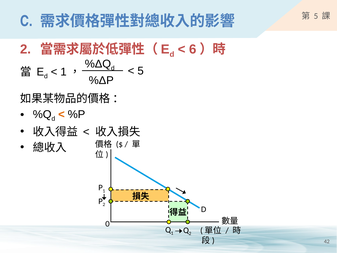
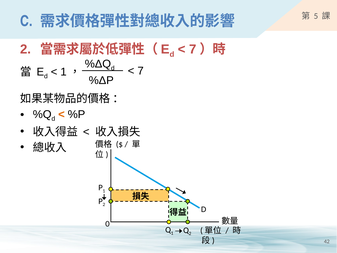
6: 6 -> 7 (193, 49)
5: 5 -> 7 (141, 71)
